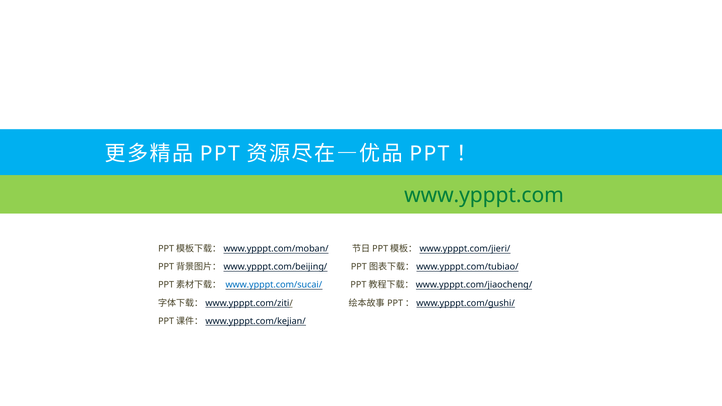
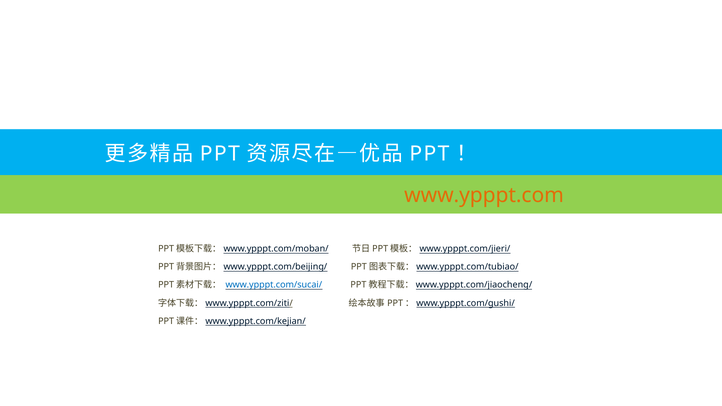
www.ypppt.com colour: green -> orange (484, 196)
